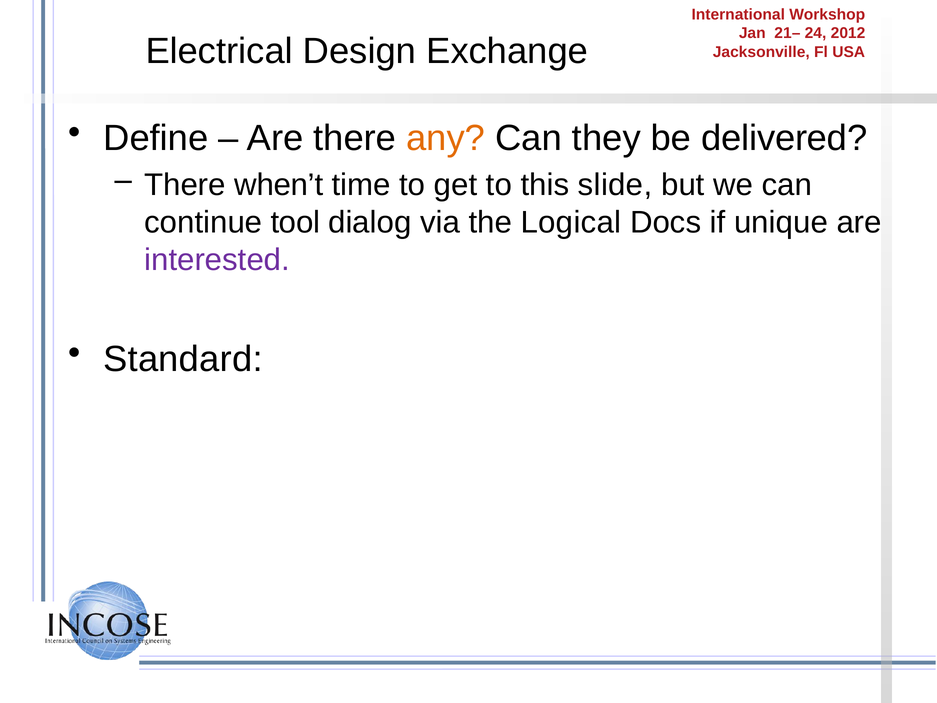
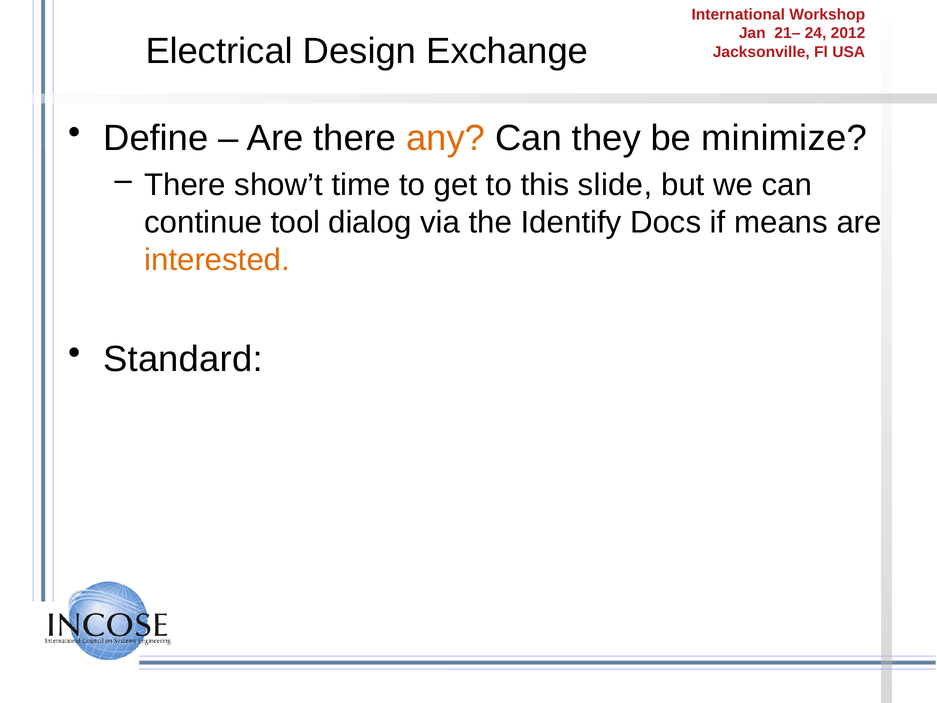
delivered: delivered -> minimize (784, 138)
when’t: when’t -> show’t (279, 185)
Logical: Logical -> Identify (571, 222)
unique: unique -> means (781, 222)
interested colour: purple -> orange (217, 260)
